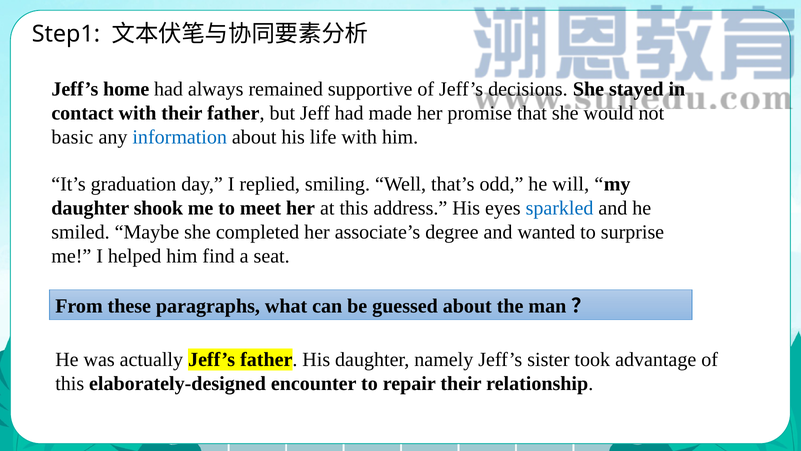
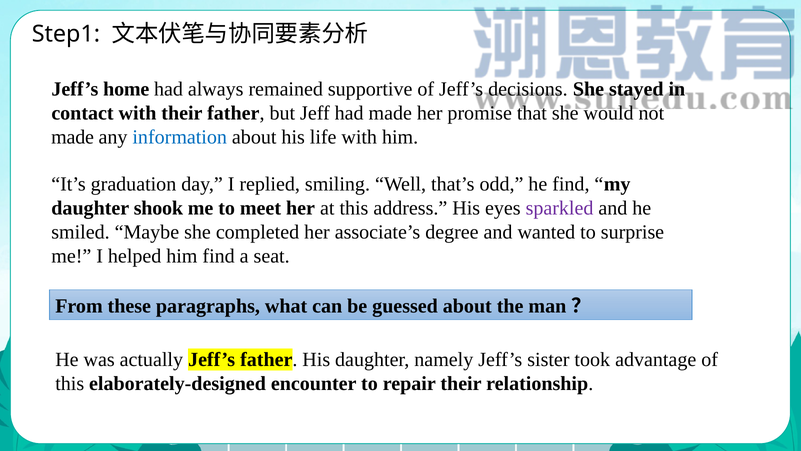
basic: basic -> made (73, 137)
he will: will -> find (571, 184)
sparkled colour: blue -> purple (560, 208)
